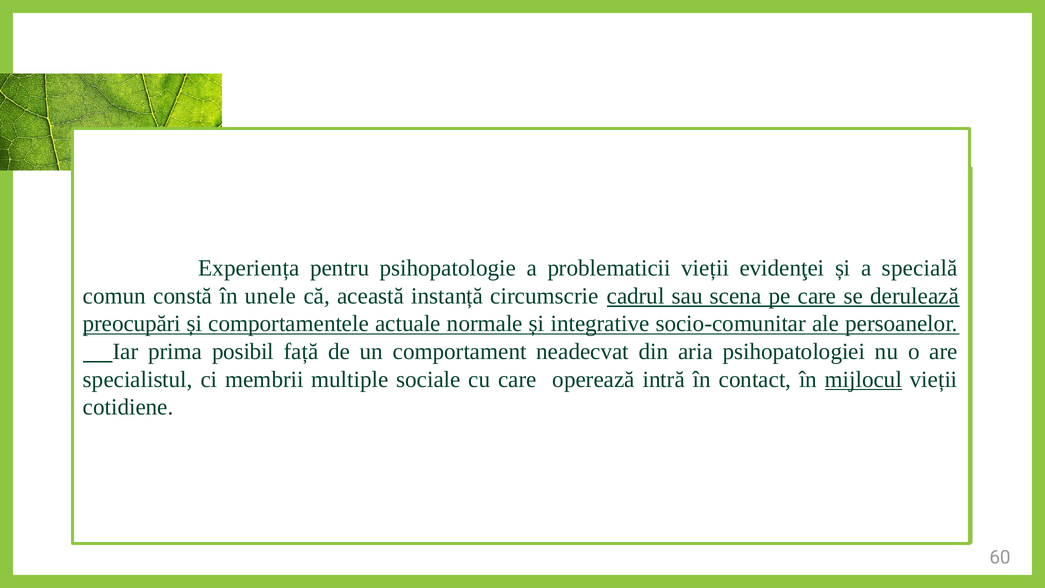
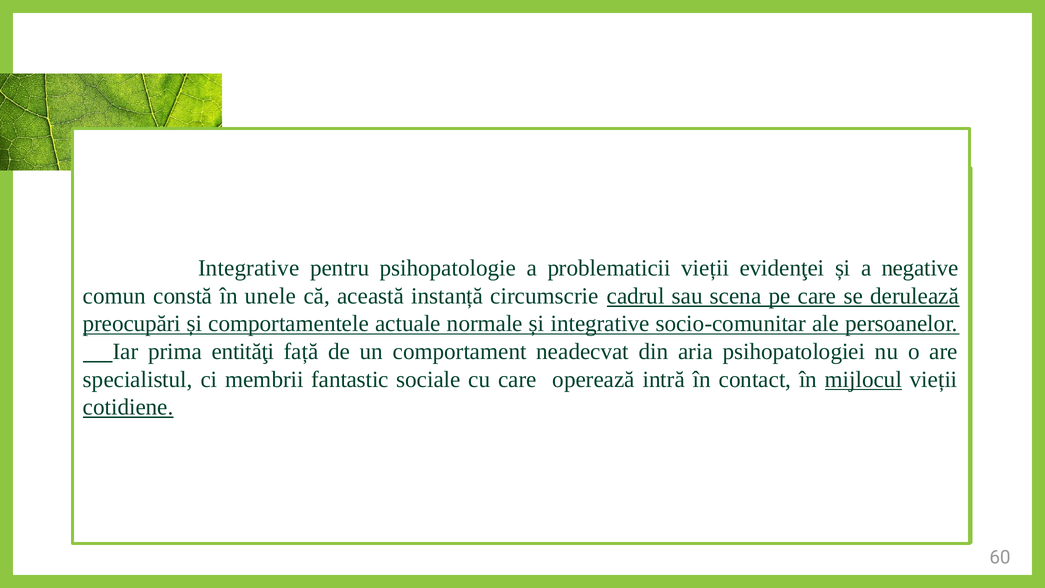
Experiența: Experiența -> Integrative (249, 268)
specială: specială -> negative (920, 268)
posibil: posibil -> entităţi (243, 352)
multiple: multiple -> fantastic (350, 379)
cotidiene underline: none -> present (128, 407)
